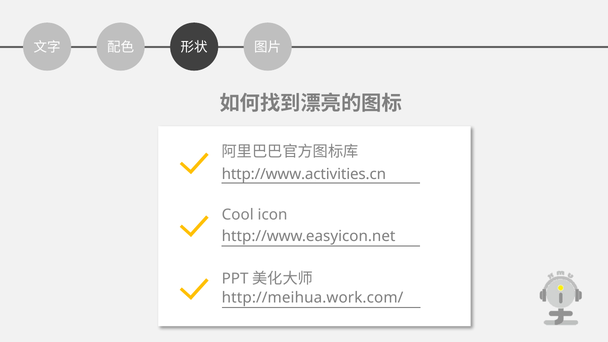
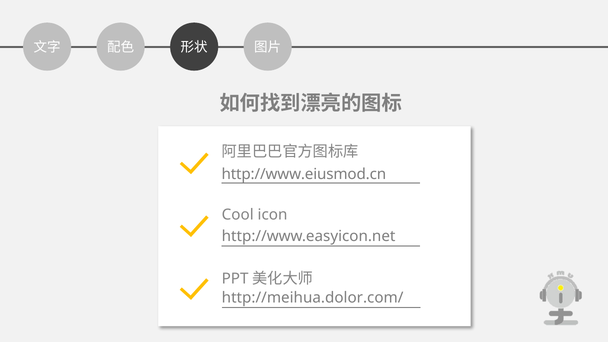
http://www.activities.cn: http://www.activities.cn -> http://www.eiusmod.cn (304, 174)
http://meihua.work.com/: http://meihua.work.com/ -> http://meihua.dolor.com/ (313, 298)
